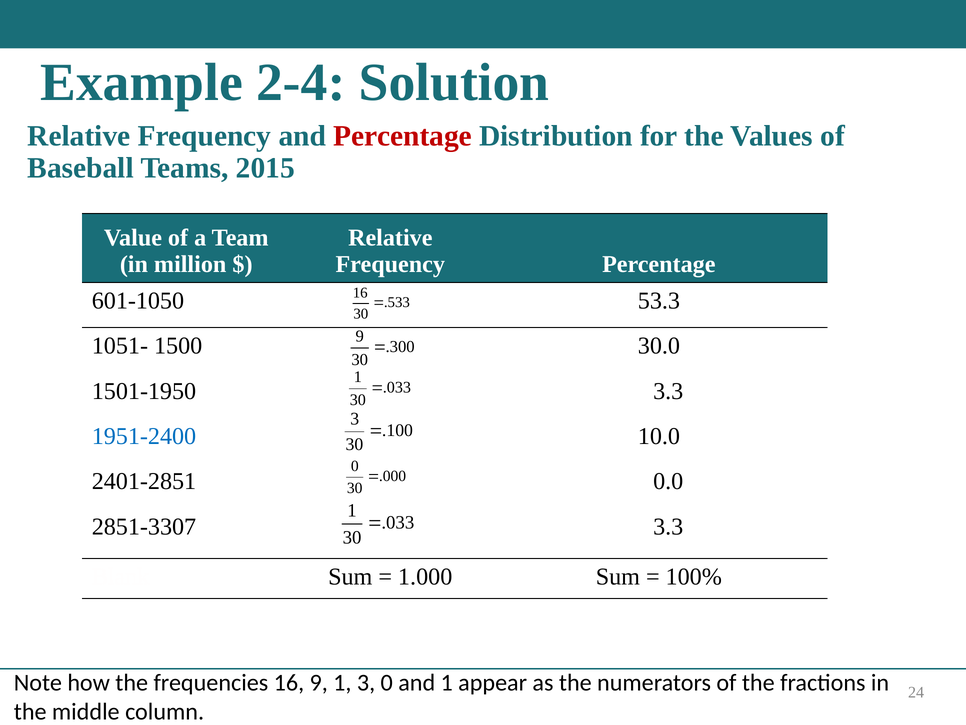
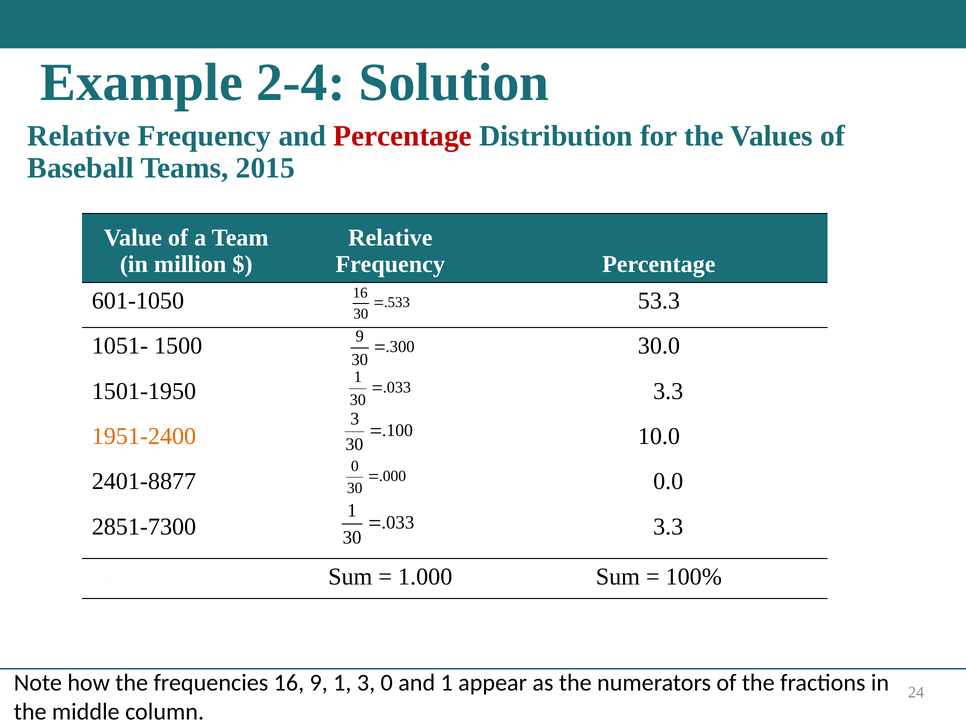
1951-2400 colour: blue -> orange (144, 436)
2401-2851: 2401-2851 -> 2401-8877 (144, 481)
2851-3307: 2851-3307 -> 2851-7300 (144, 526)
